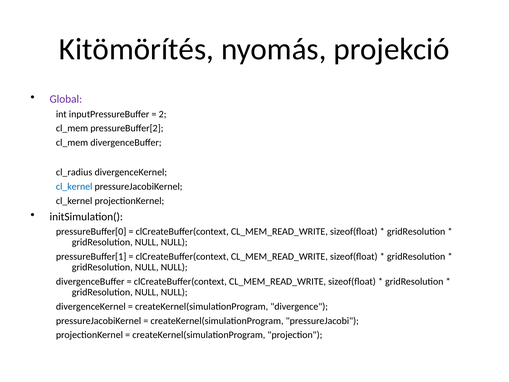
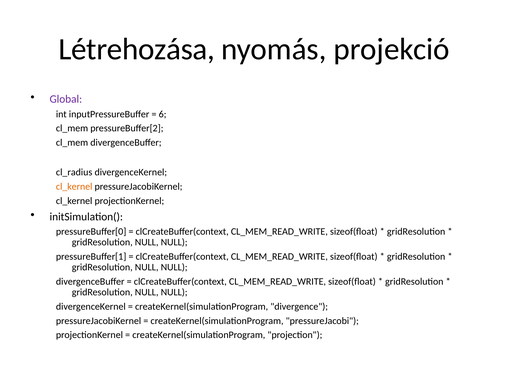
Kitömörítés: Kitömörítés -> Létrehozása (137, 49)
2: 2 -> 6 (163, 114)
cl_kernel colour: blue -> orange (74, 187)
